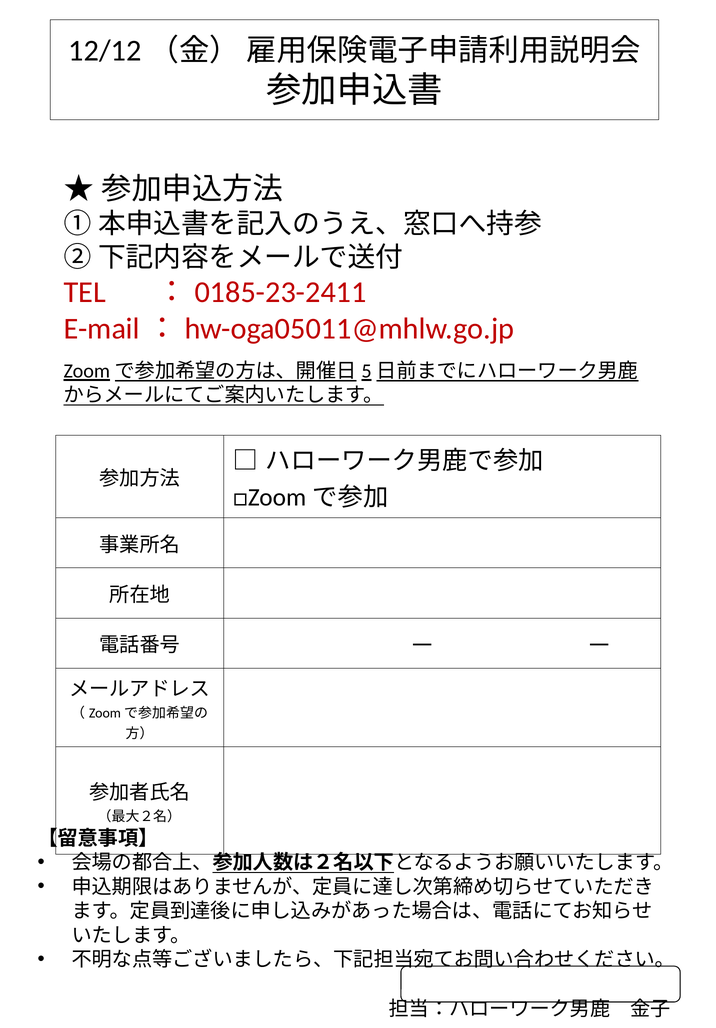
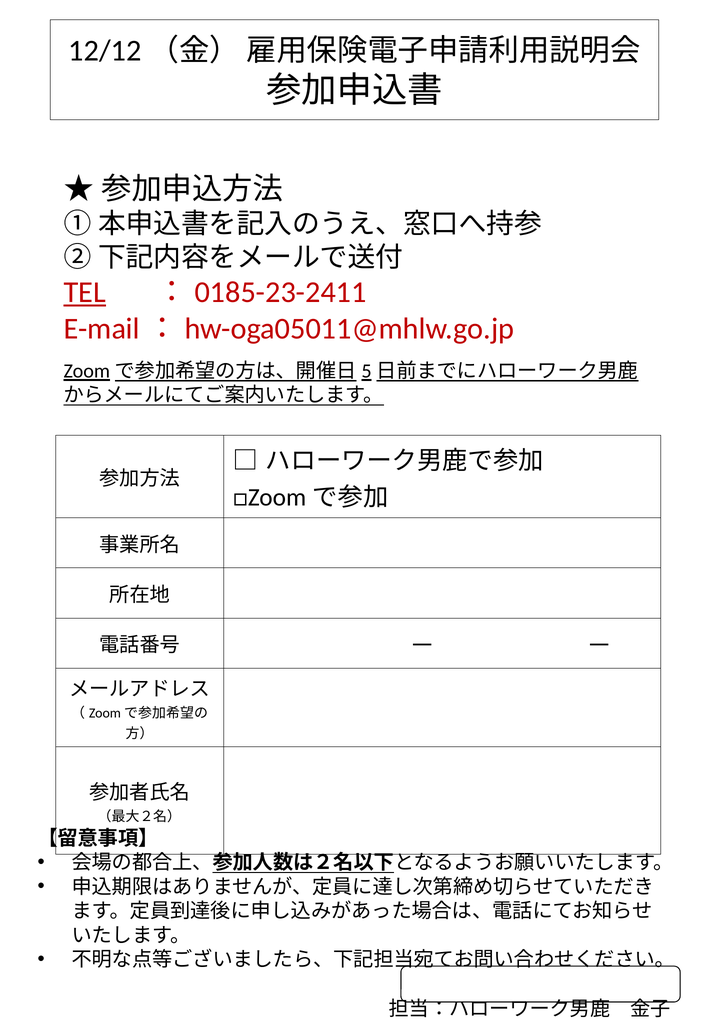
TEL underline: none -> present (85, 292)
